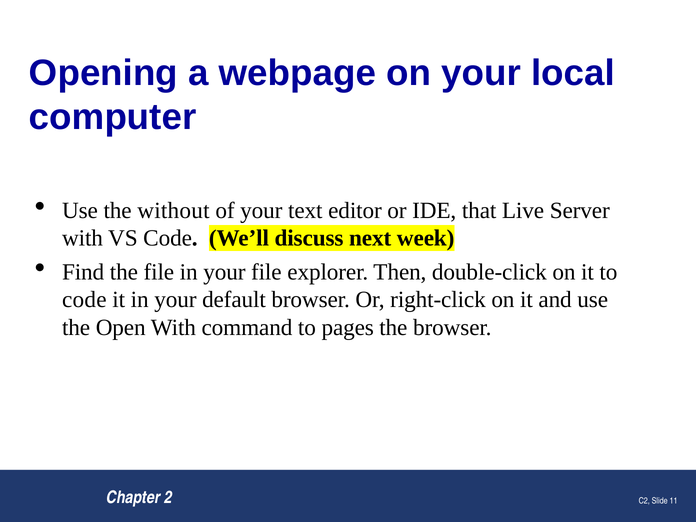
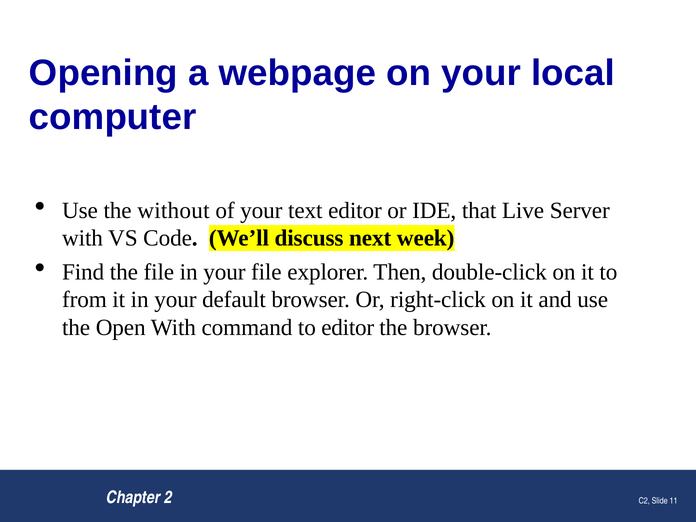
code: code -> from (84, 300)
to pages: pages -> editor (348, 328)
